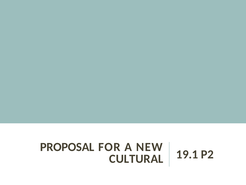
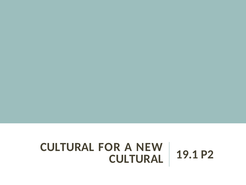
PROPOSAL: PROPOSAL -> CULTURAL (67, 147)
